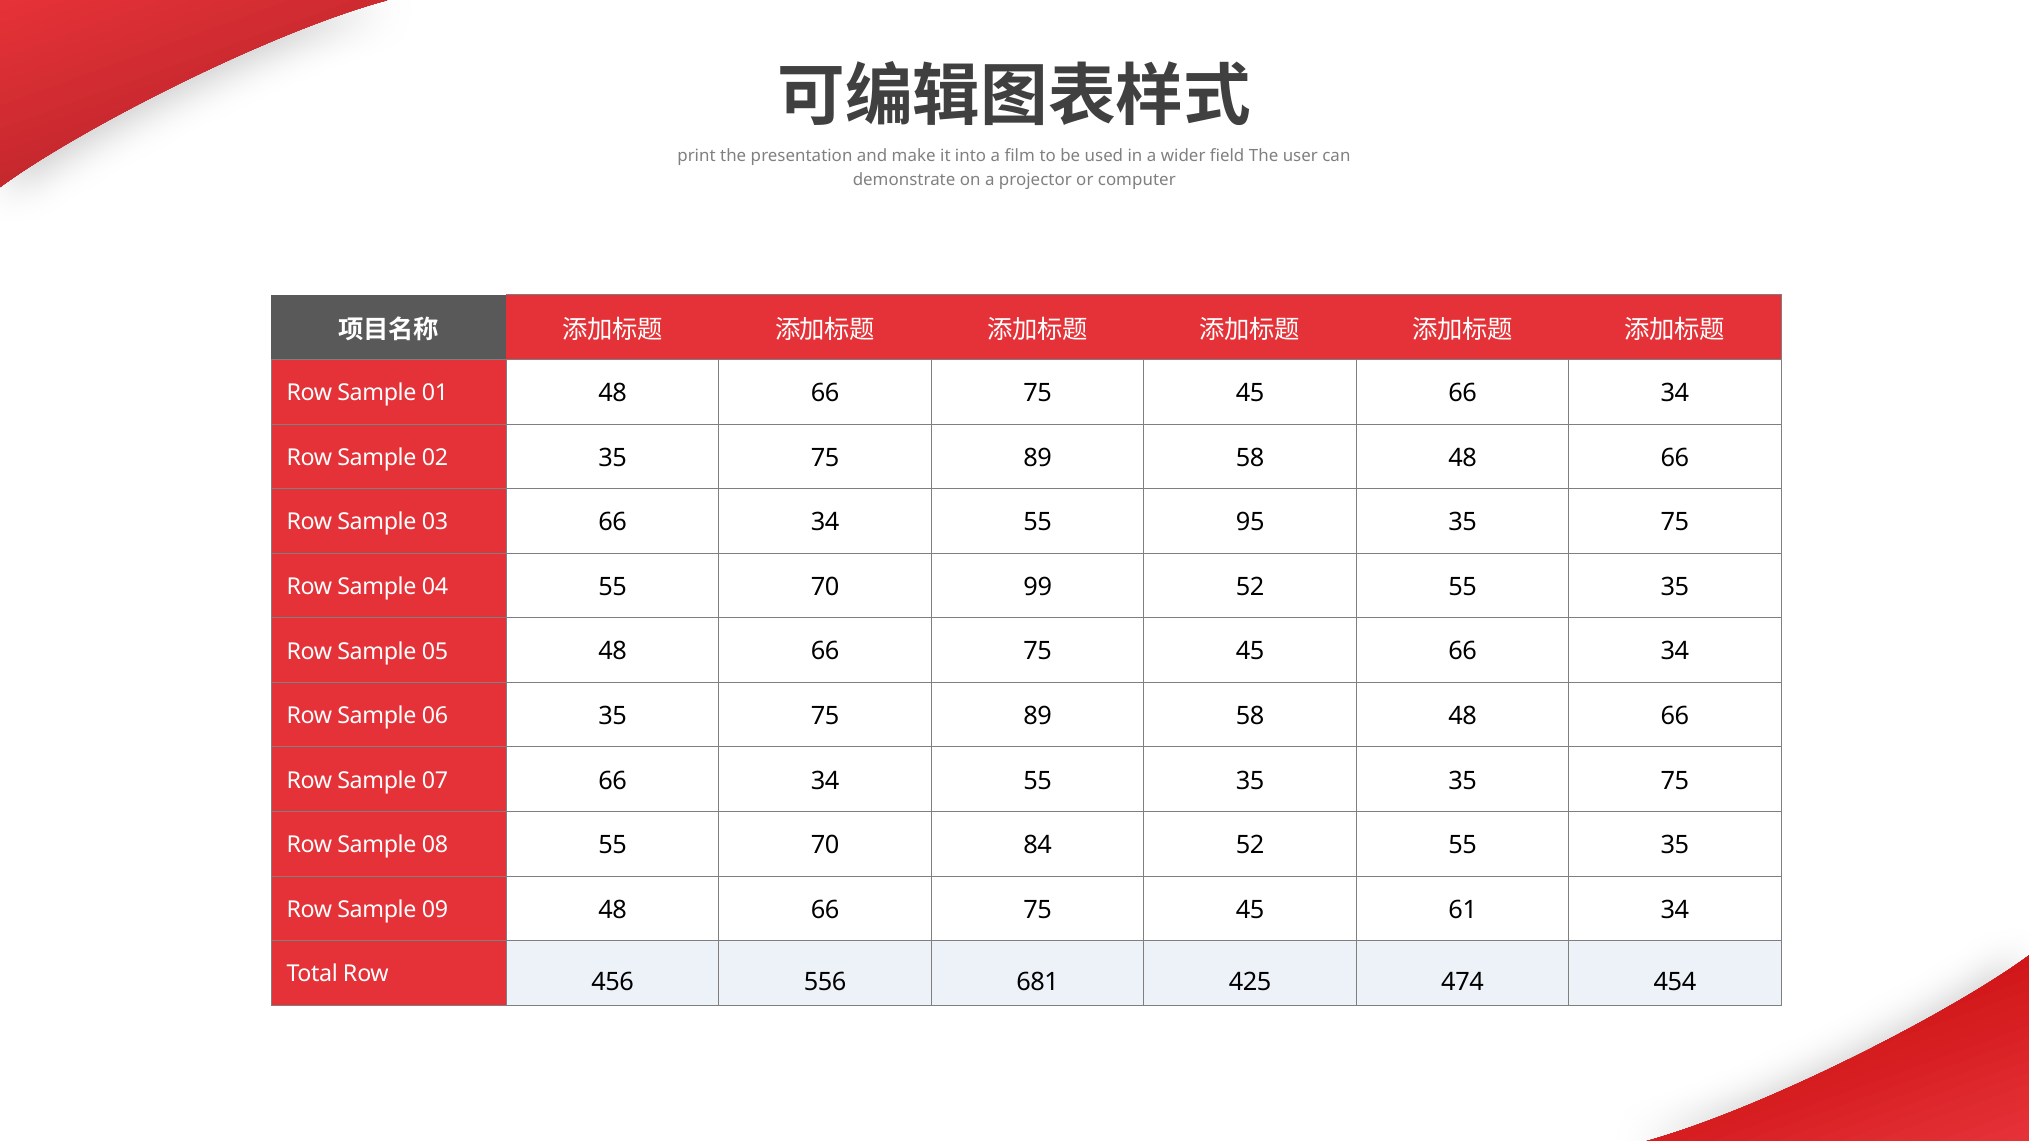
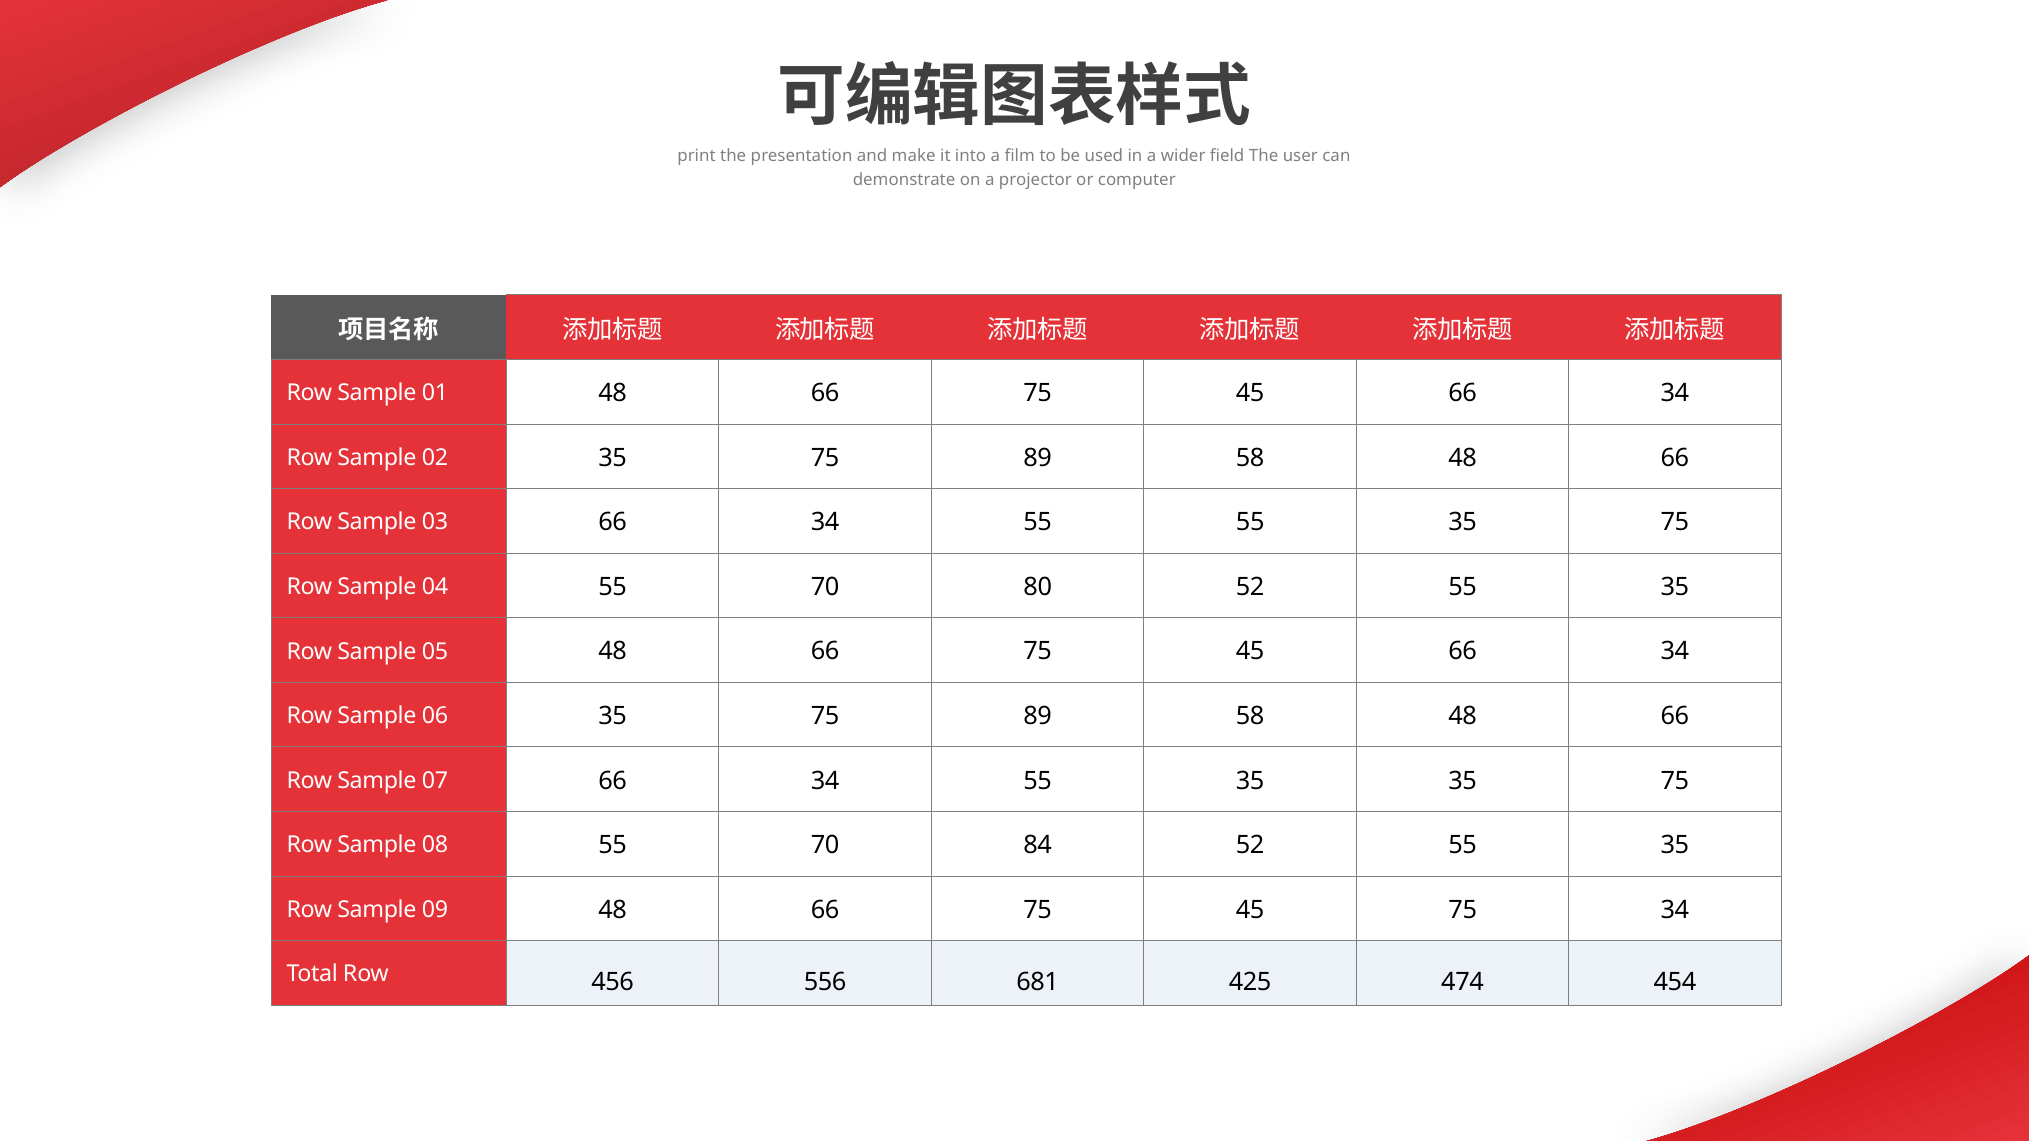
55 95: 95 -> 55 (1250, 523)
99: 99 -> 80 (1038, 587)
45 61: 61 -> 75 (1463, 910)
